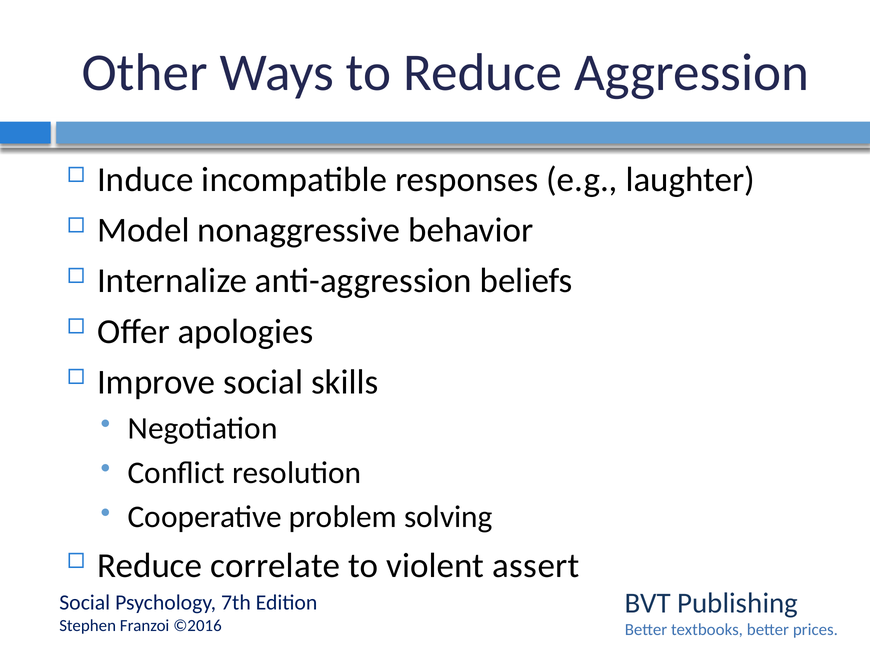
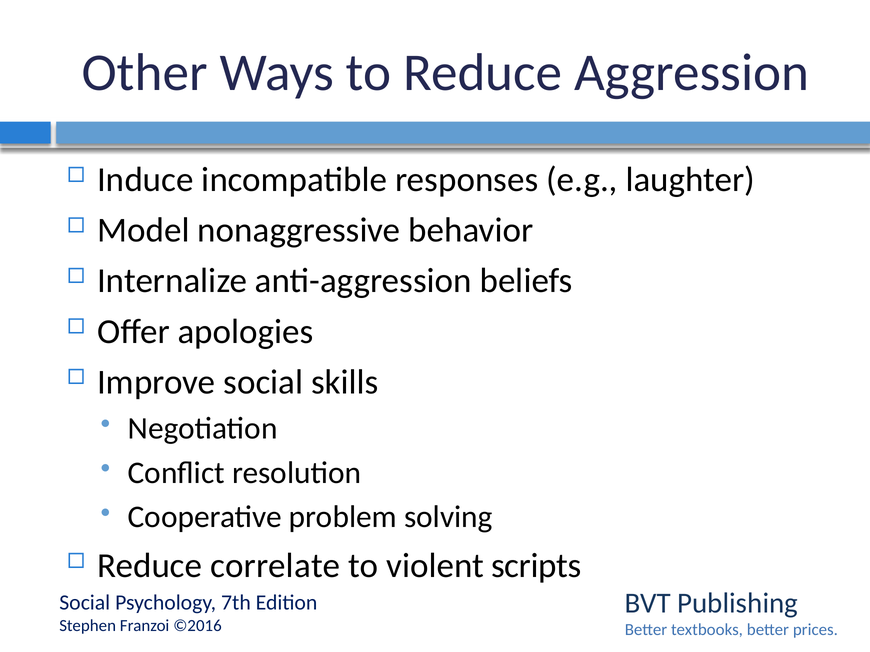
assert: assert -> scripts (536, 566)
